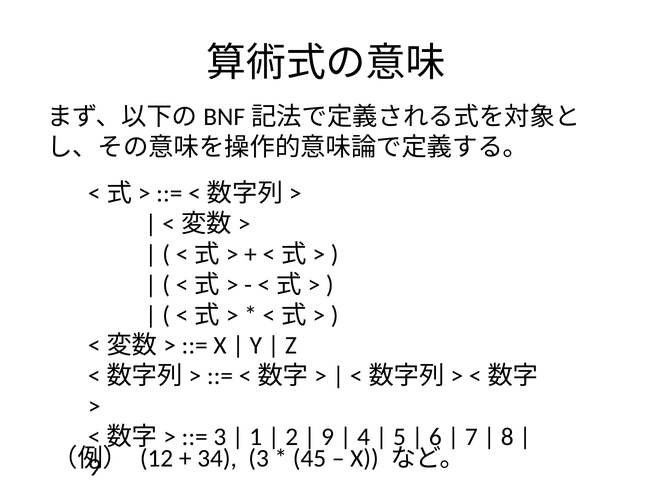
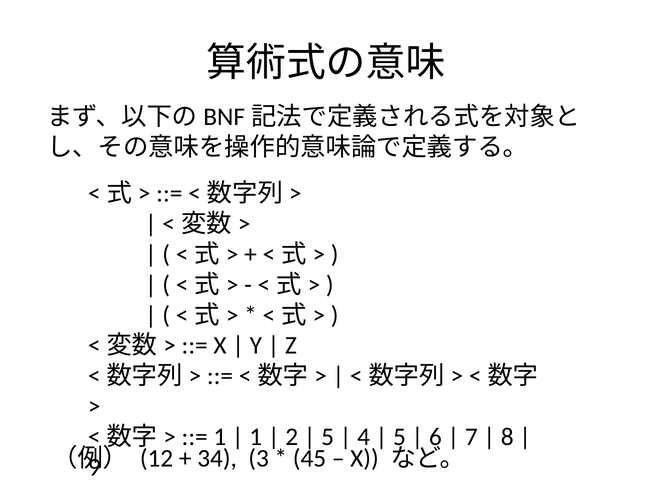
3: 3 -> 1 (220, 437)
9: 9 -> 5 (328, 437)
